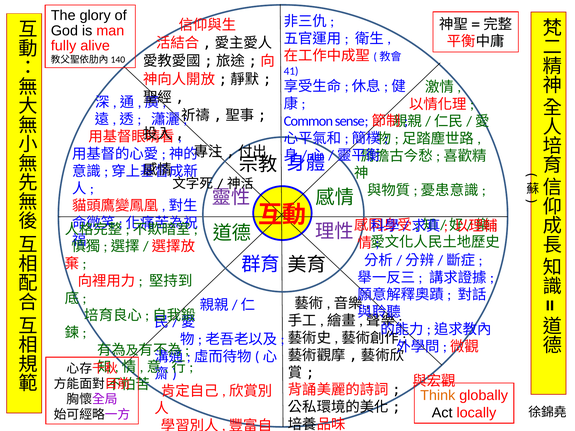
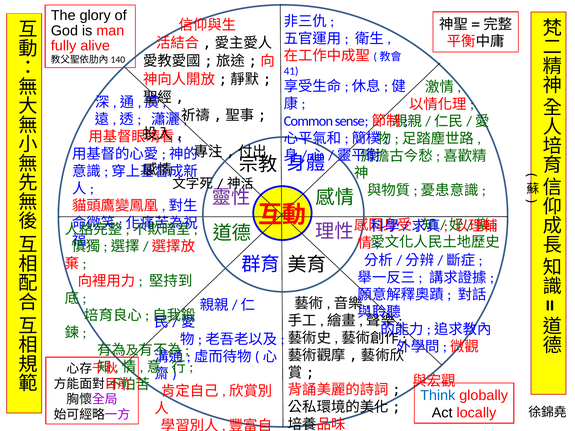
Think colour: orange -> blue (438, 396)
